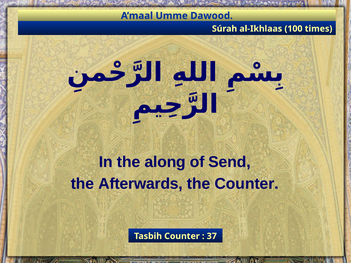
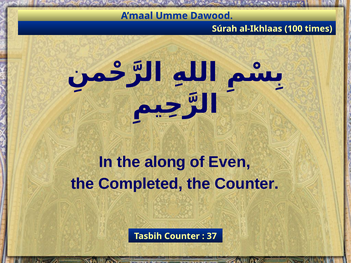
Send: Send -> Even (229, 162)
Afterwards: Afterwards -> Completed (141, 184)
